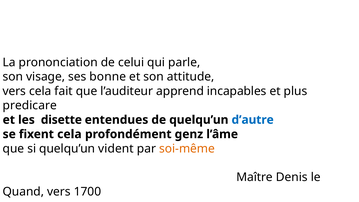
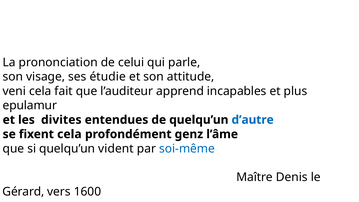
bonne: bonne -> étudie (108, 77)
vers: vers -> veni (14, 91)
predicare: predicare -> epulamur (30, 105)
disette: disette -> divites (61, 120)
soi-même colour: orange -> blue (187, 149)
Quand: Quand -> Gérard (23, 192)
1700: 1700 -> 1600 (87, 192)
